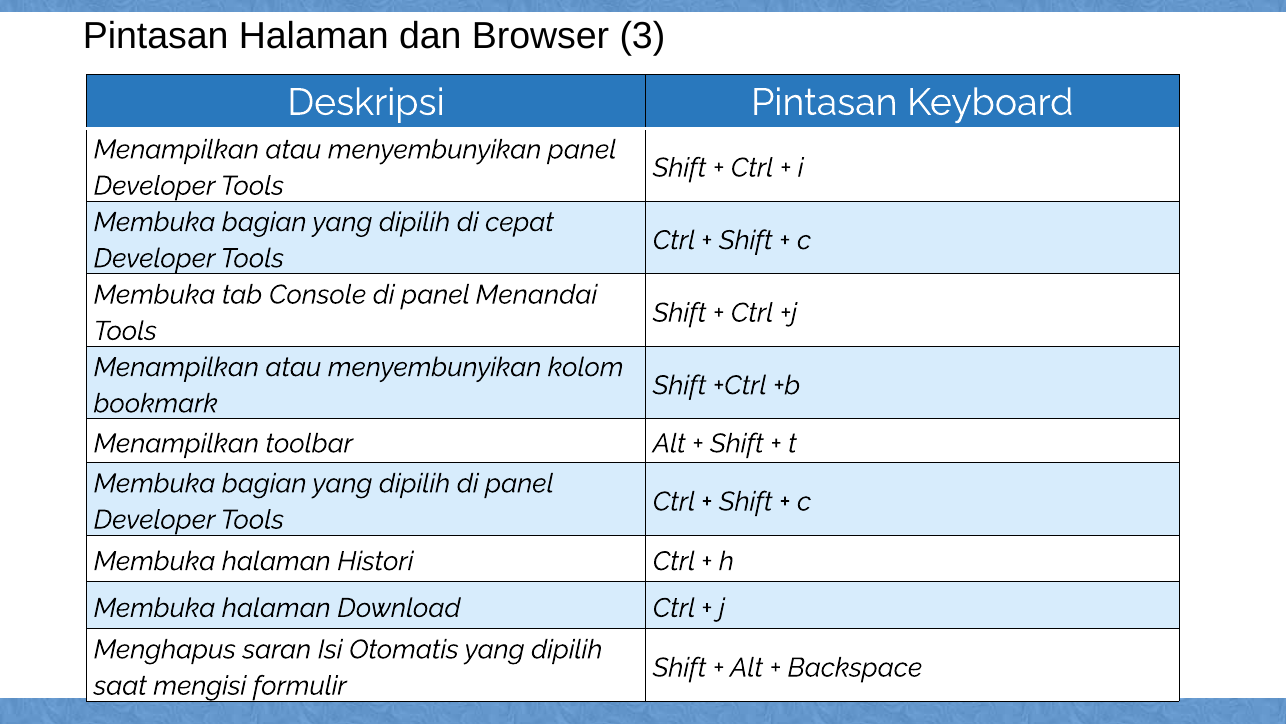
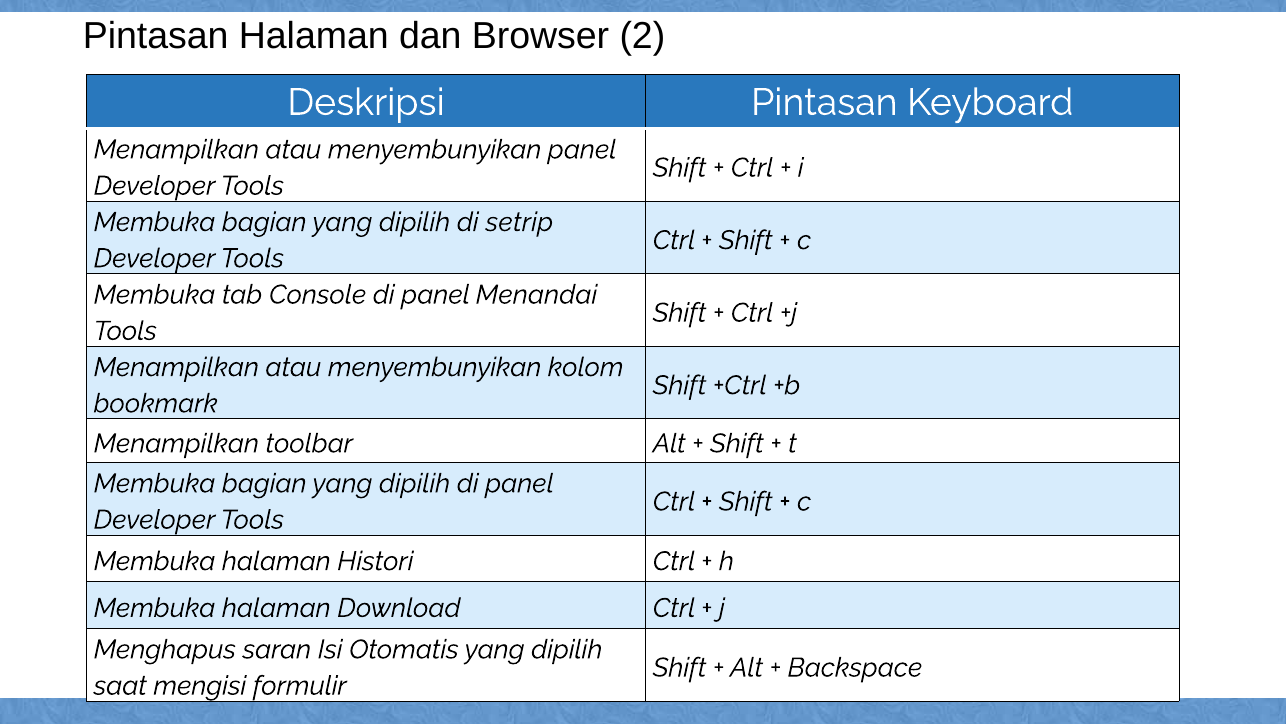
3: 3 -> 2 (642, 36)
cepat: cepat -> setrip (519, 222)
